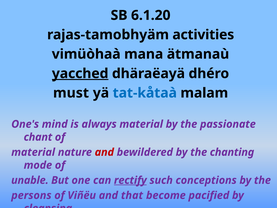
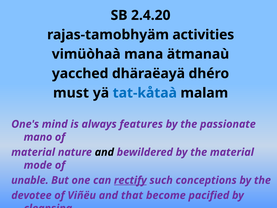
6.1.20: 6.1.20 -> 2.4.20 (151, 15)
yacched underline: present -> none (80, 73)
always material: material -> features (141, 124)
chant: chant -> mano (38, 137)
and colour: red -> black (104, 152)
the chanting: chanting -> material (232, 152)
persons: persons -> devotee (31, 195)
